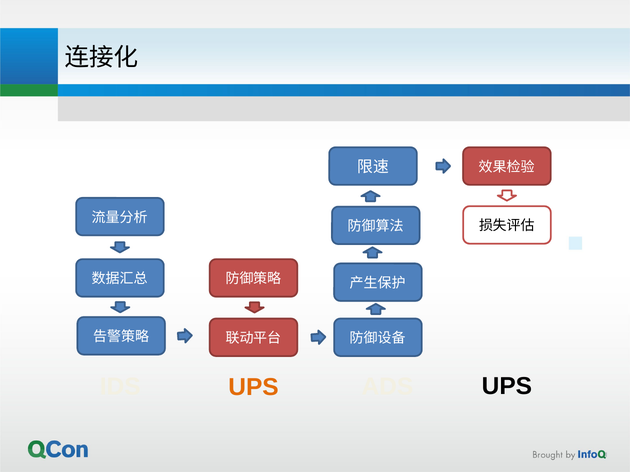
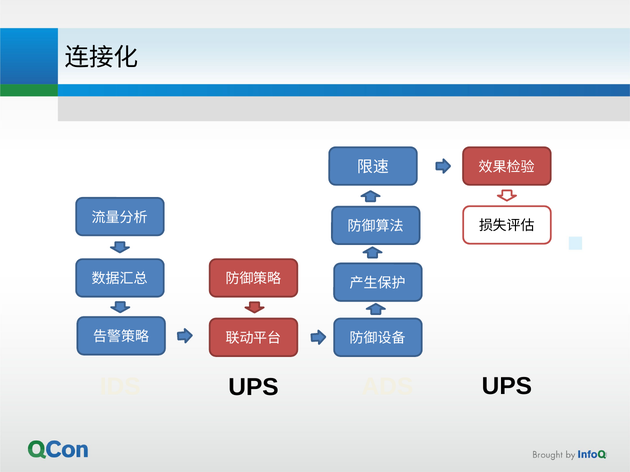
UPS colour: orange -> black (253, 387)
